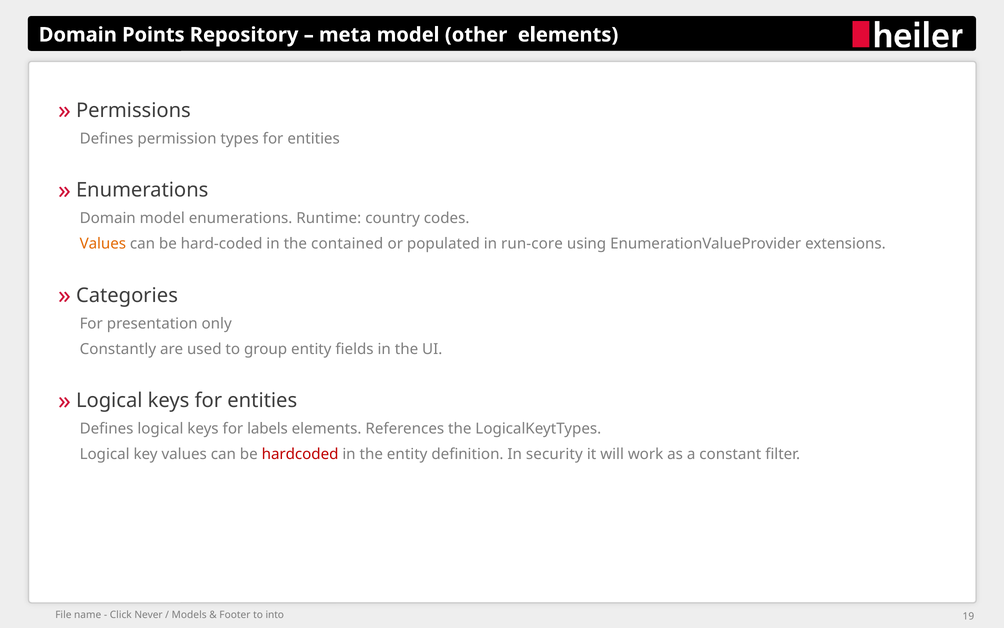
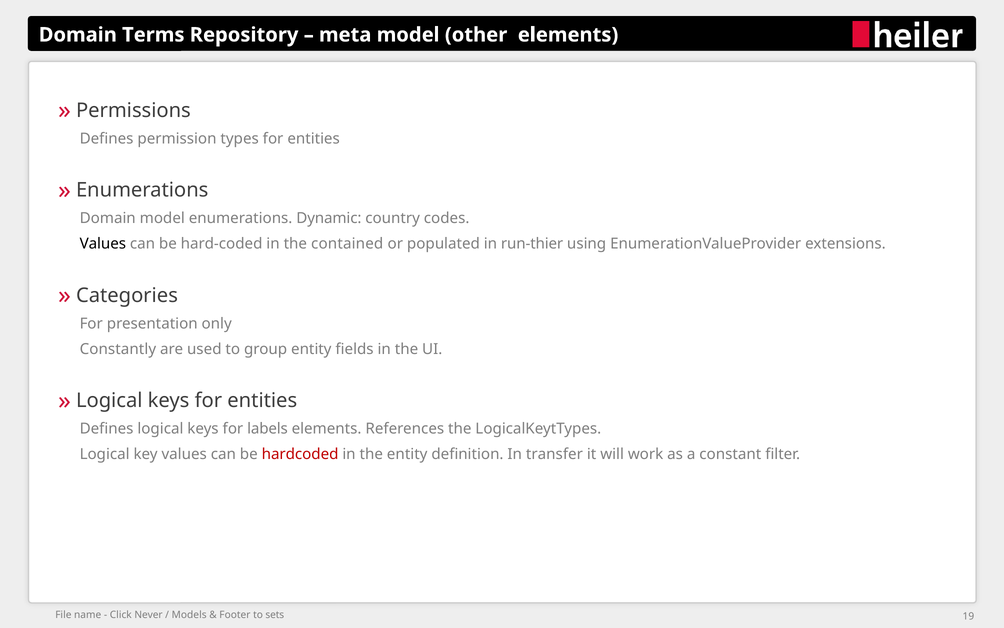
Points: Points -> Terms (153, 35)
Runtime: Runtime -> Dynamic (329, 218)
Values colour: orange -> black (103, 244)
run-core: run-core -> run-thier (532, 244)
security: security -> transfer (554, 454)
into: into -> sets (275, 614)
